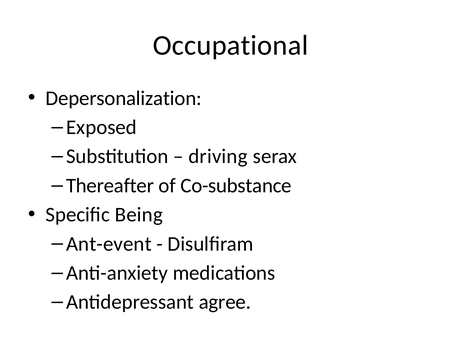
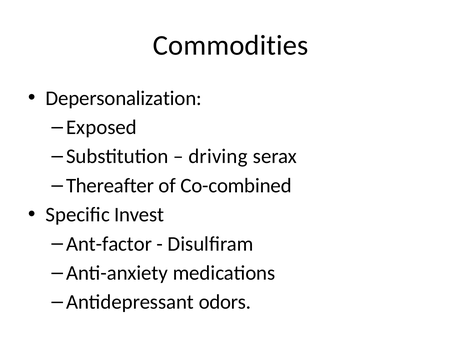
Occupational: Occupational -> Commodities (231, 45)
Co-substance: Co-substance -> Co-combined (236, 186)
Being: Being -> Invest (139, 215)
Ant-event: Ant-event -> Ant-factor (109, 244)
agree: agree -> odors (225, 302)
